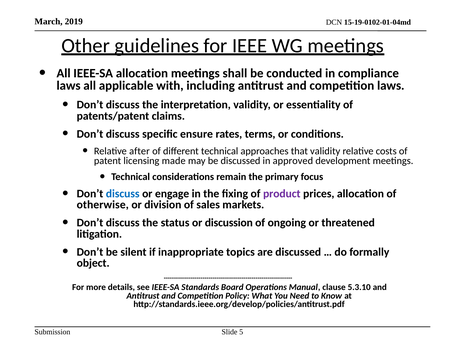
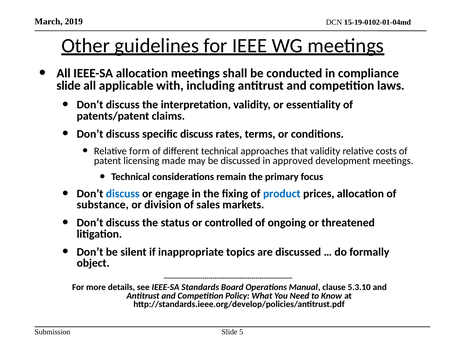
laws: laws -> slide (69, 86)
specific ensure: ensure -> discuss (197, 134)
after: after -> form (139, 151)
product colour: purple -> blue (282, 194)
otherwise: otherwise -> substance (103, 205)
discussion: discussion -> controlled (229, 223)
